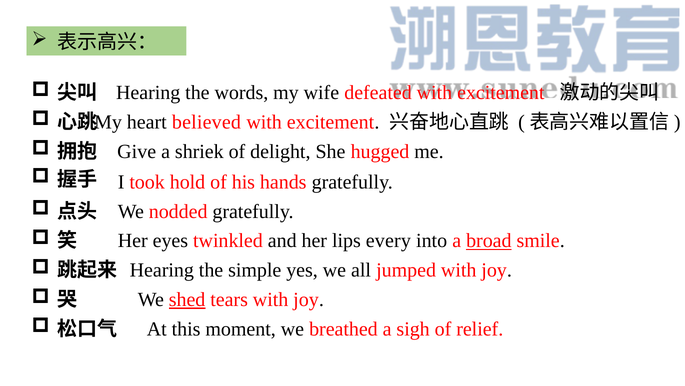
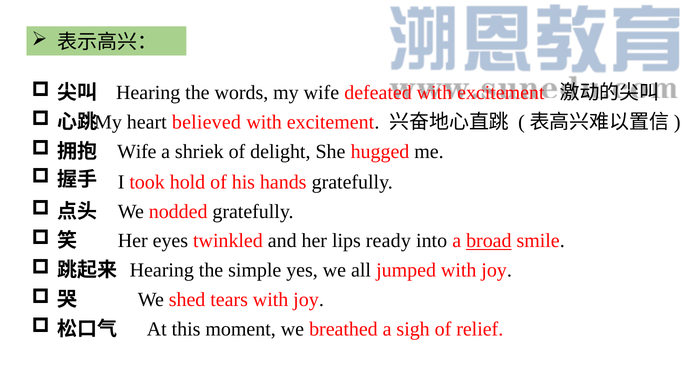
Give: Give -> Wife (137, 151)
every: every -> ready (388, 240)
shed underline: present -> none (187, 299)
